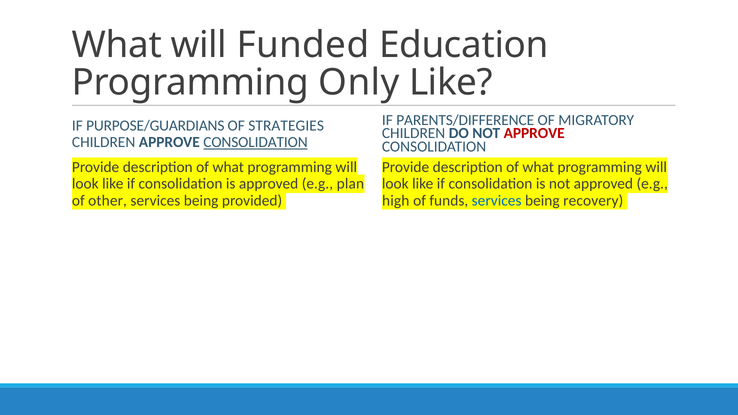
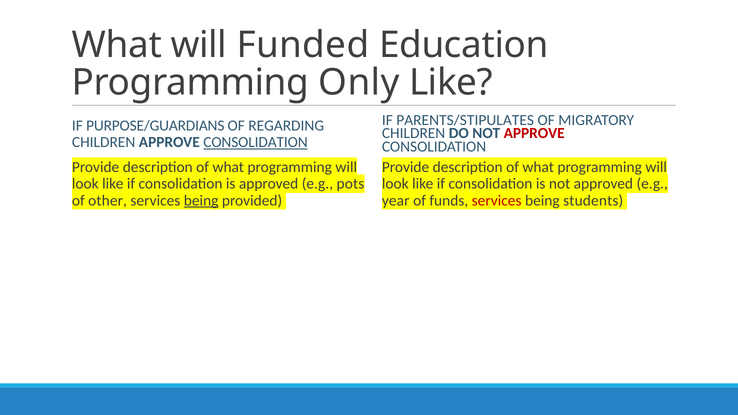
PARENTS/DIFFERENCE: PARENTS/DIFFERENCE -> PARENTS/STIPULATES (465, 120)
STRATEGIES: STRATEGIES -> REGARDING (286, 126)
plan: plan -> pots (350, 184)
being underline: none -> present (201, 201)
high: high -> year (396, 201)
services colour: blue -> red (497, 201)
recovery: recovery -> students (593, 201)
